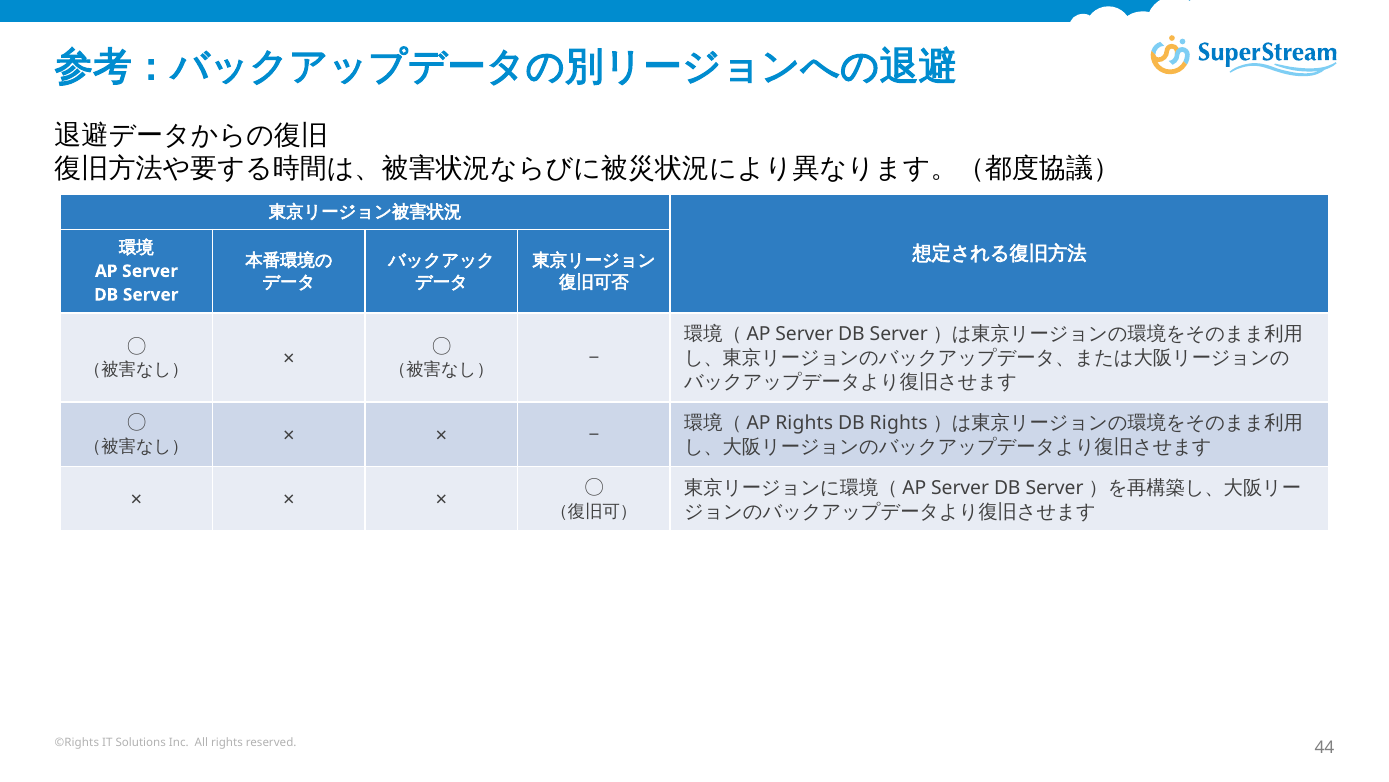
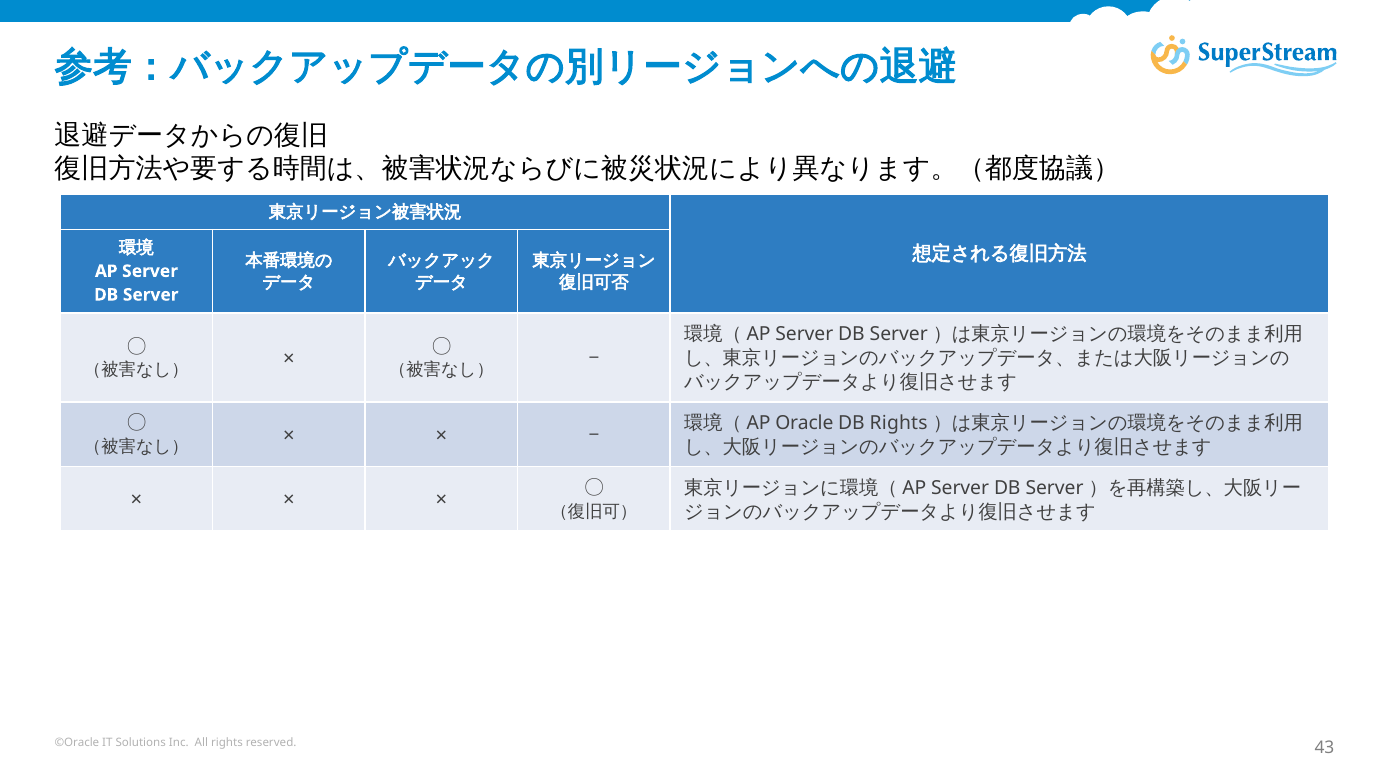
Rights: Rights -> Oracle (804, 423)
©Rights: ©Rights -> ©Oracle (77, 742)
44: 44 -> 43 (1325, 747)
